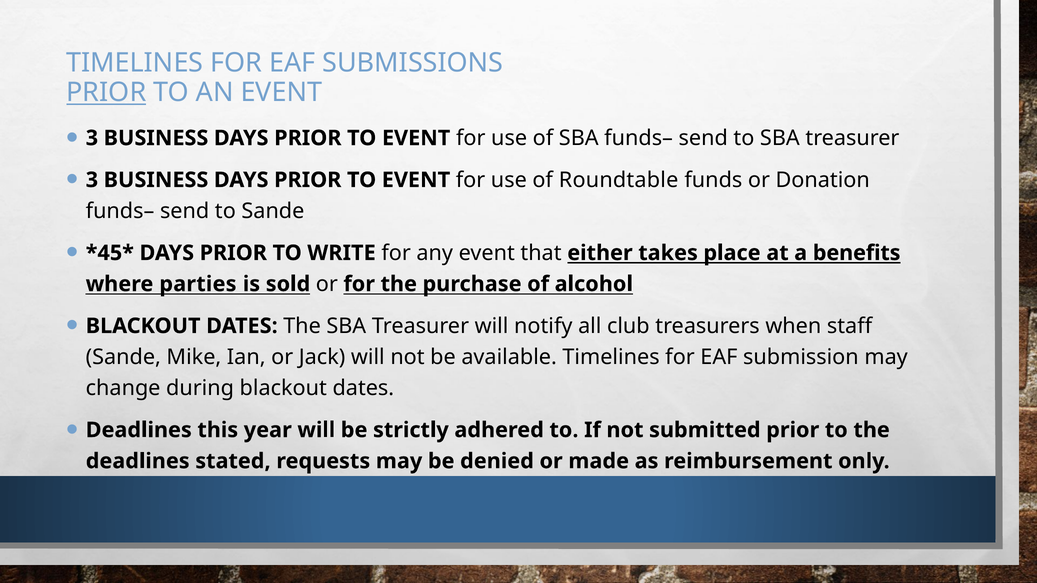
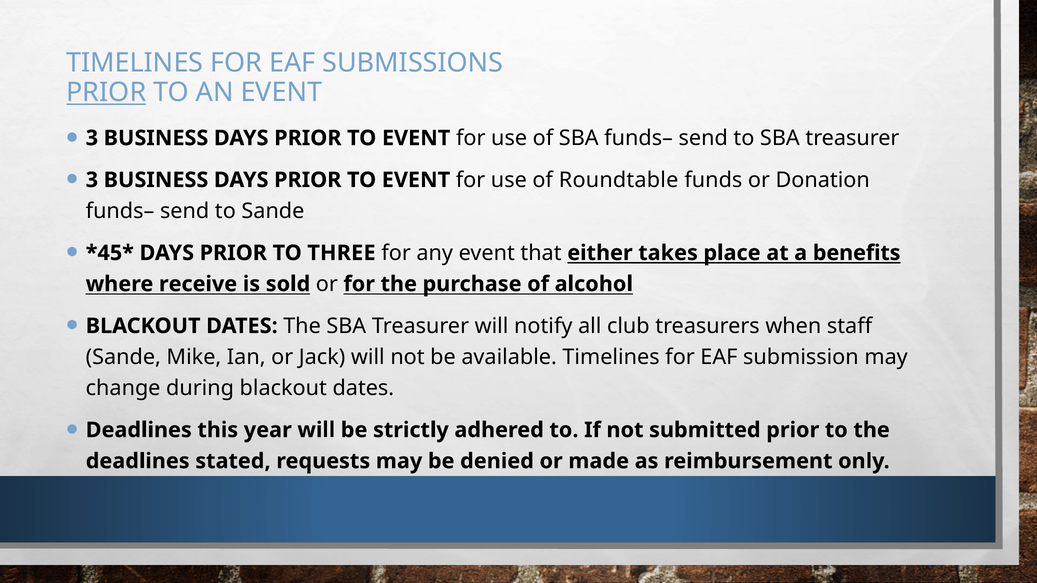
WRITE: WRITE -> THREE (341, 253)
parties: parties -> receive (198, 284)
